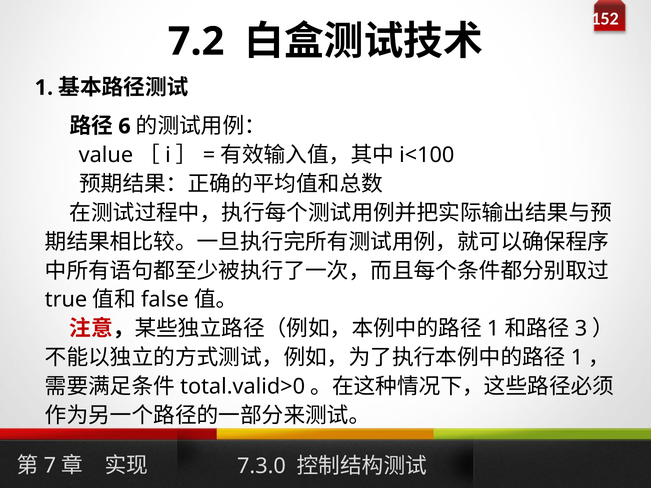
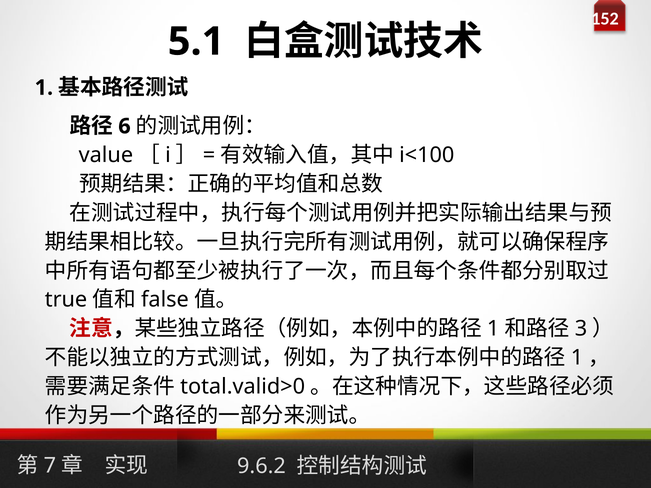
7.2: 7.2 -> 5.1 (196, 42)
7.3.0: 7.3.0 -> 9.6.2 (261, 466)
